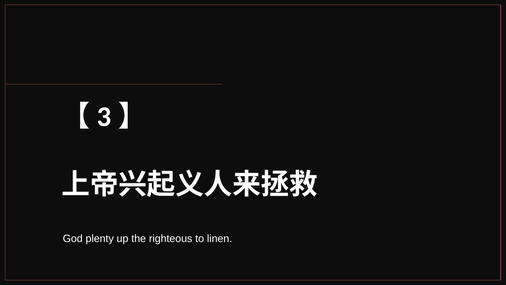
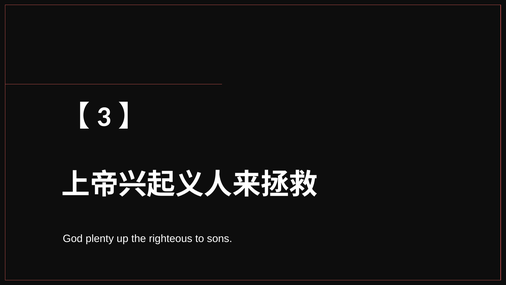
linen: linen -> sons (220, 238)
